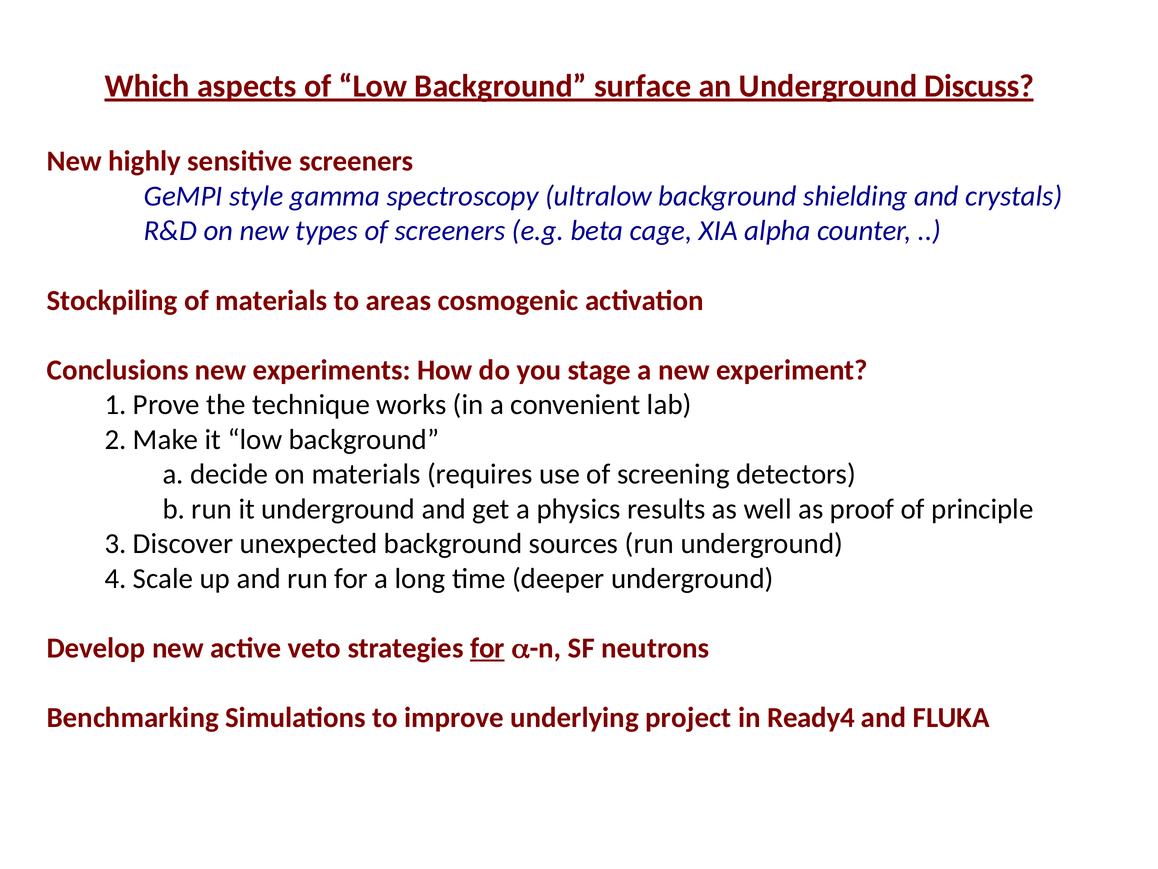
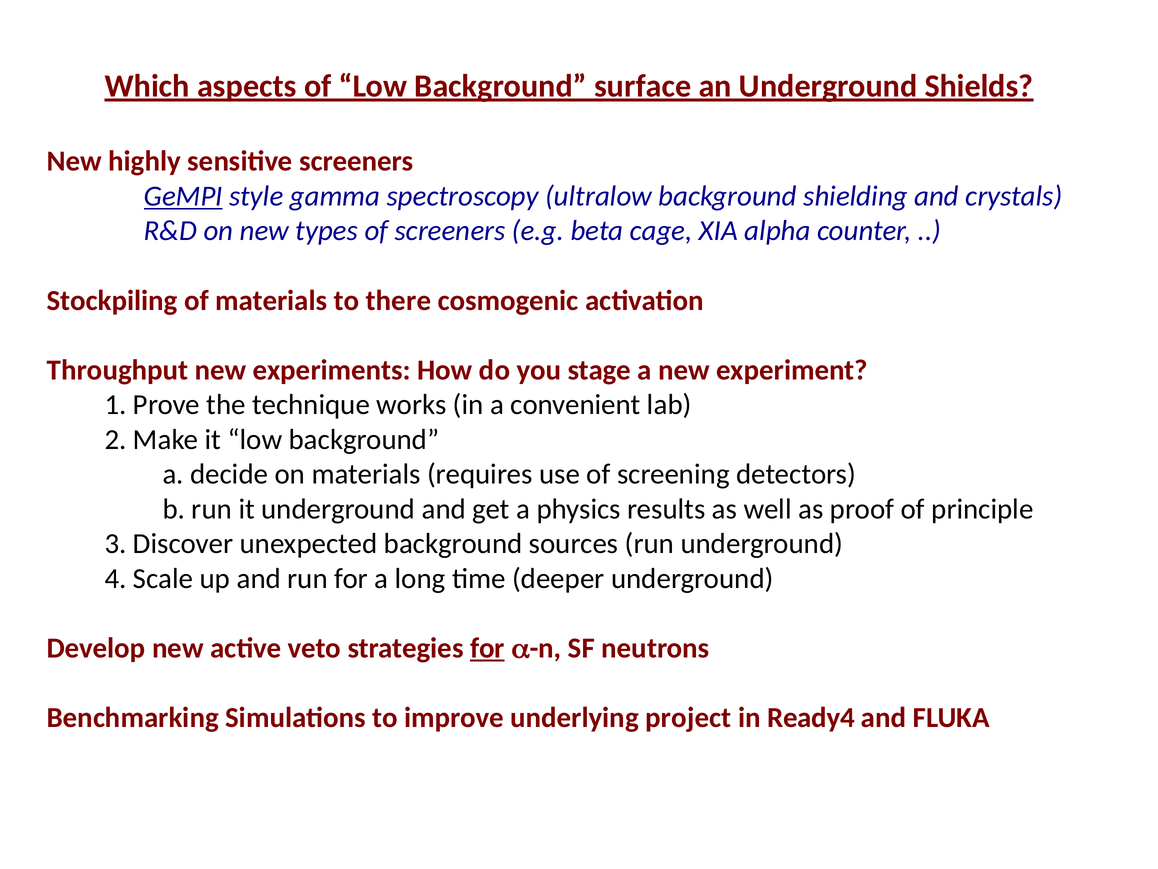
Discuss: Discuss -> Shields (979, 86)
GeMPI underline: none -> present (183, 196)
areas: areas -> there (398, 300)
Conclusions: Conclusions -> Throughput (118, 370)
